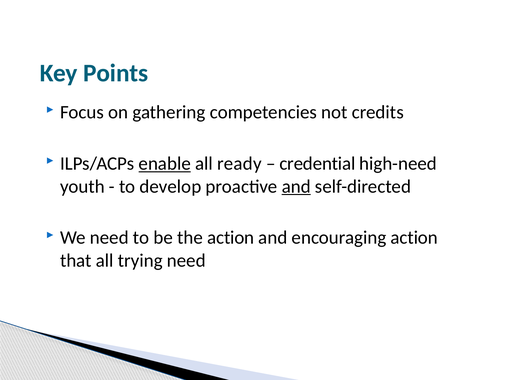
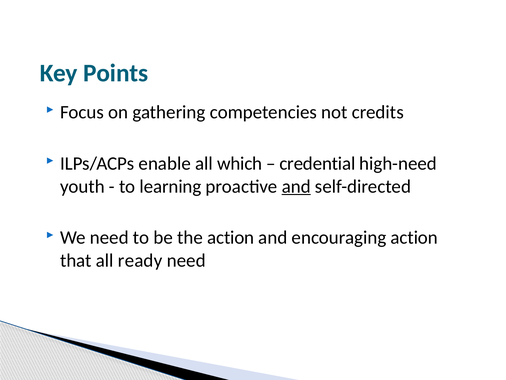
enable underline: present -> none (165, 163)
ready: ready -> which (240, 163)
develop: develop -> learning (170, 186)
trying: trying -> ready (140, 260)
